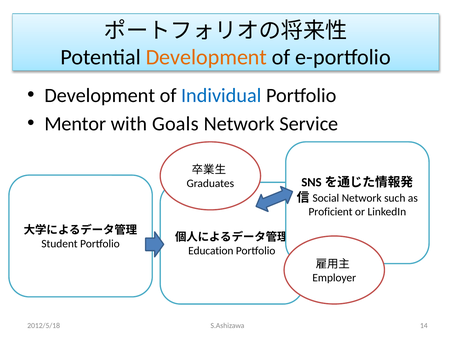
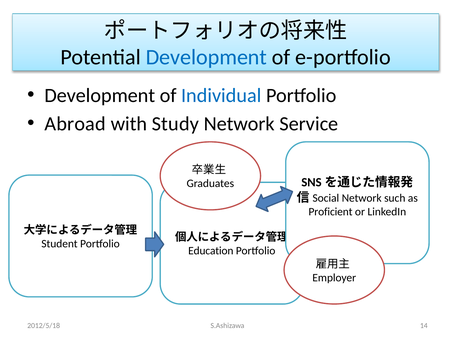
Development colour: orange -> blue (206, 57)
Mentor: Mentor -> Abroad (75, 124)
Goals: Goals -> Study (175, 124)
